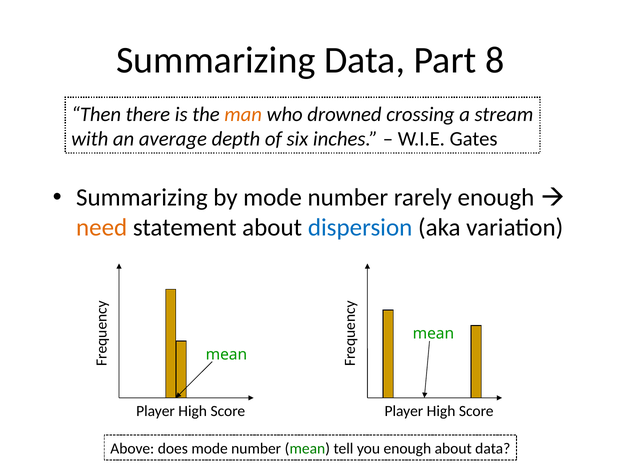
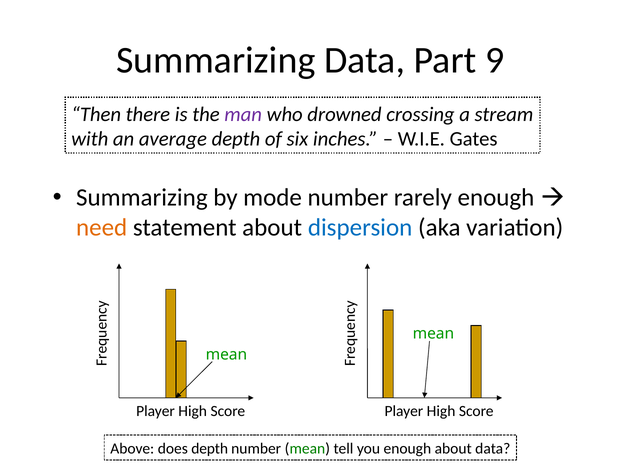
8: 8 -> 9 (495, 60)
man colour: orange -> purple (243, 114)
does mode: mode -> depth (210, 449)
